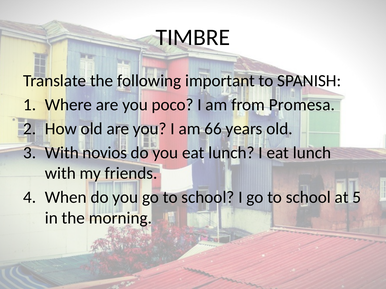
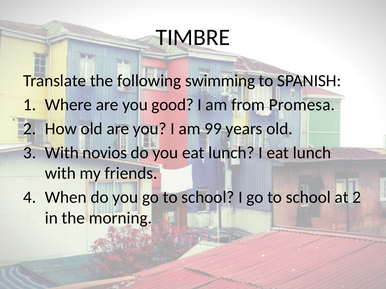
important: important -> swimming (220, 81)
poco: poco -> good (173, 105)
66: 66 -> 99 (213, 129)
at 5: 5 -> 2 (357, 198)
